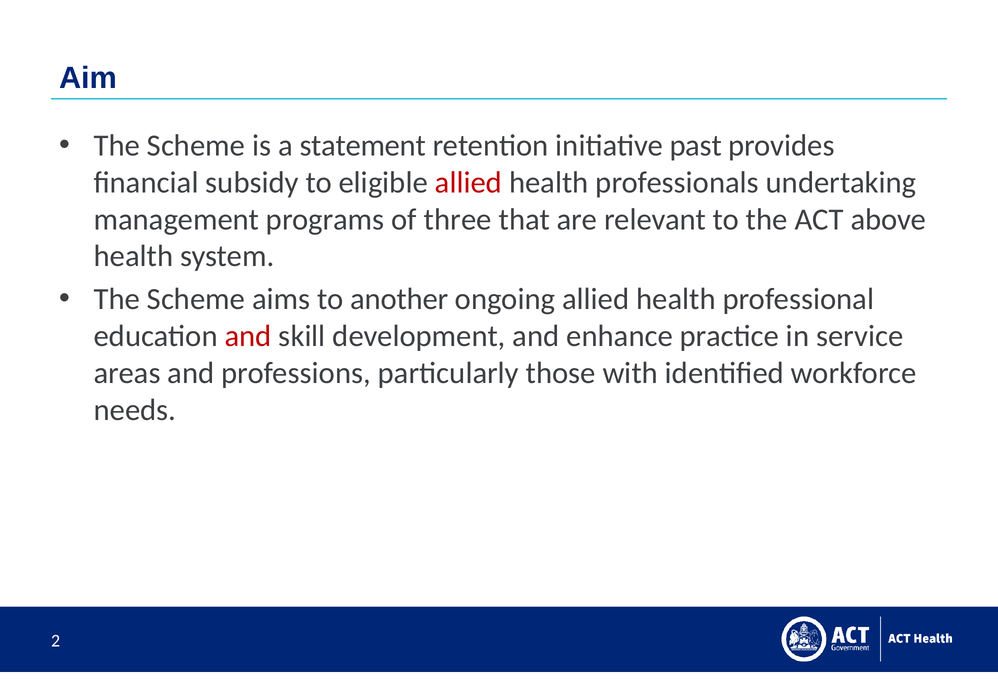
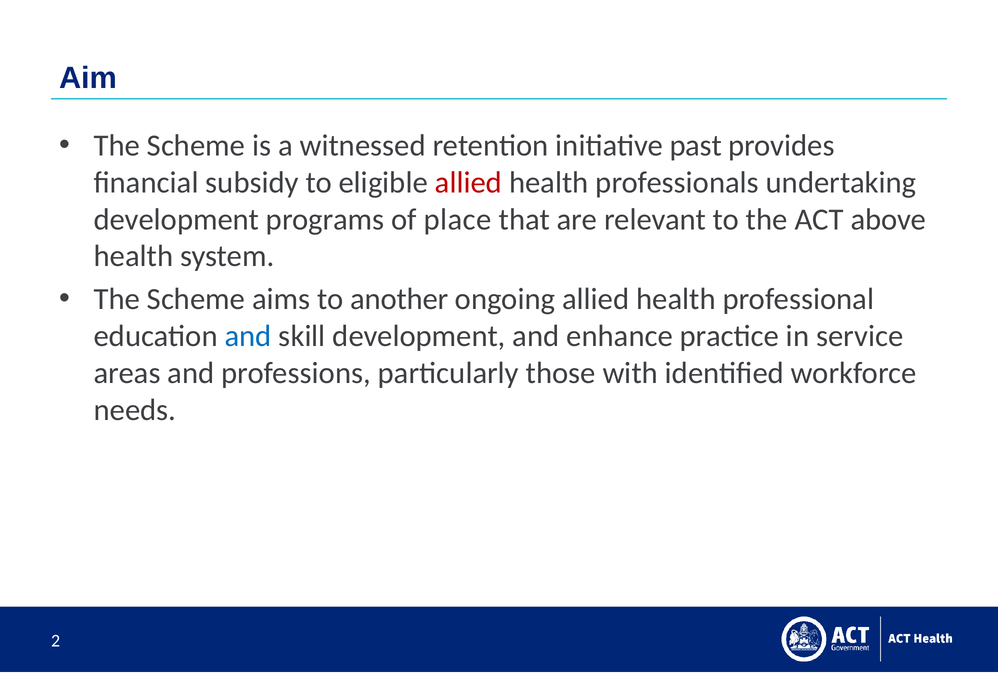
statement: statement -> witnessed (363, 146)
management: management -> development (176, 219)
three: three -> place (458, 219)
and colour: red -> blue (248, 336)
